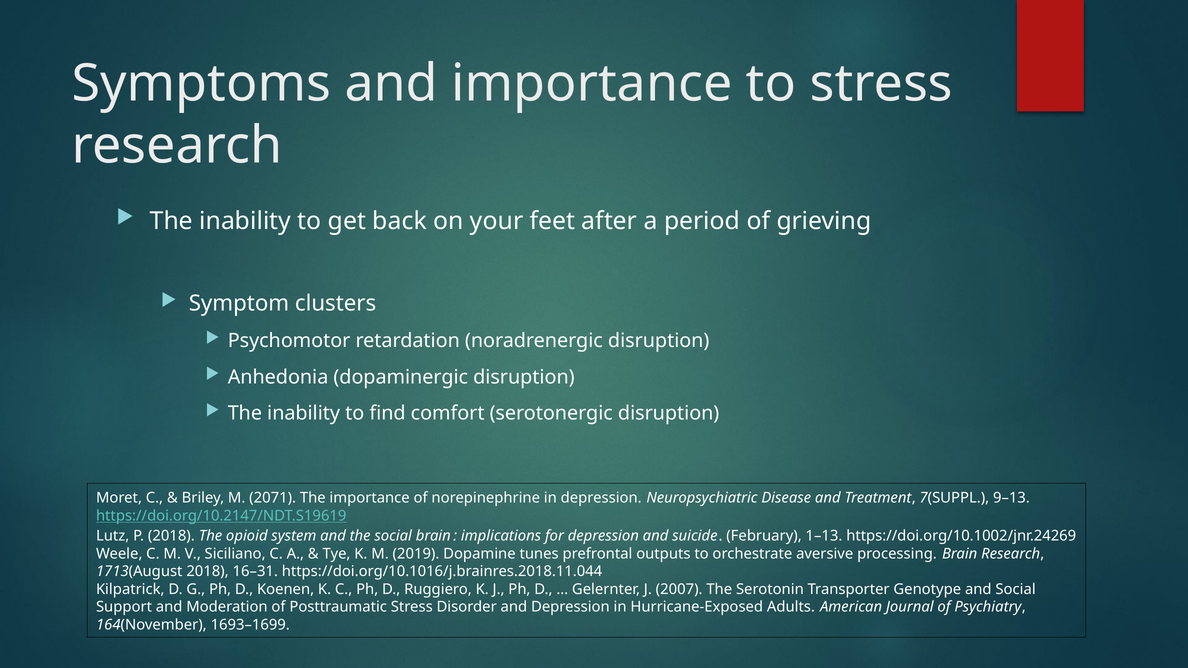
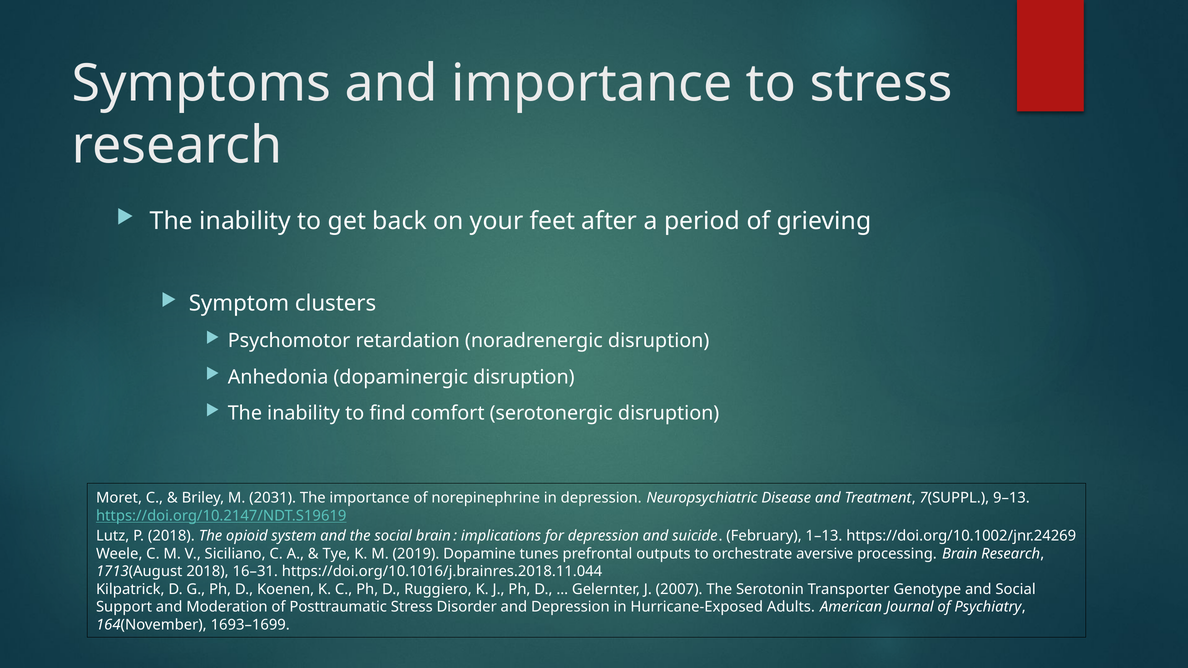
2071: 2071 -> 2031 (273, 498)
